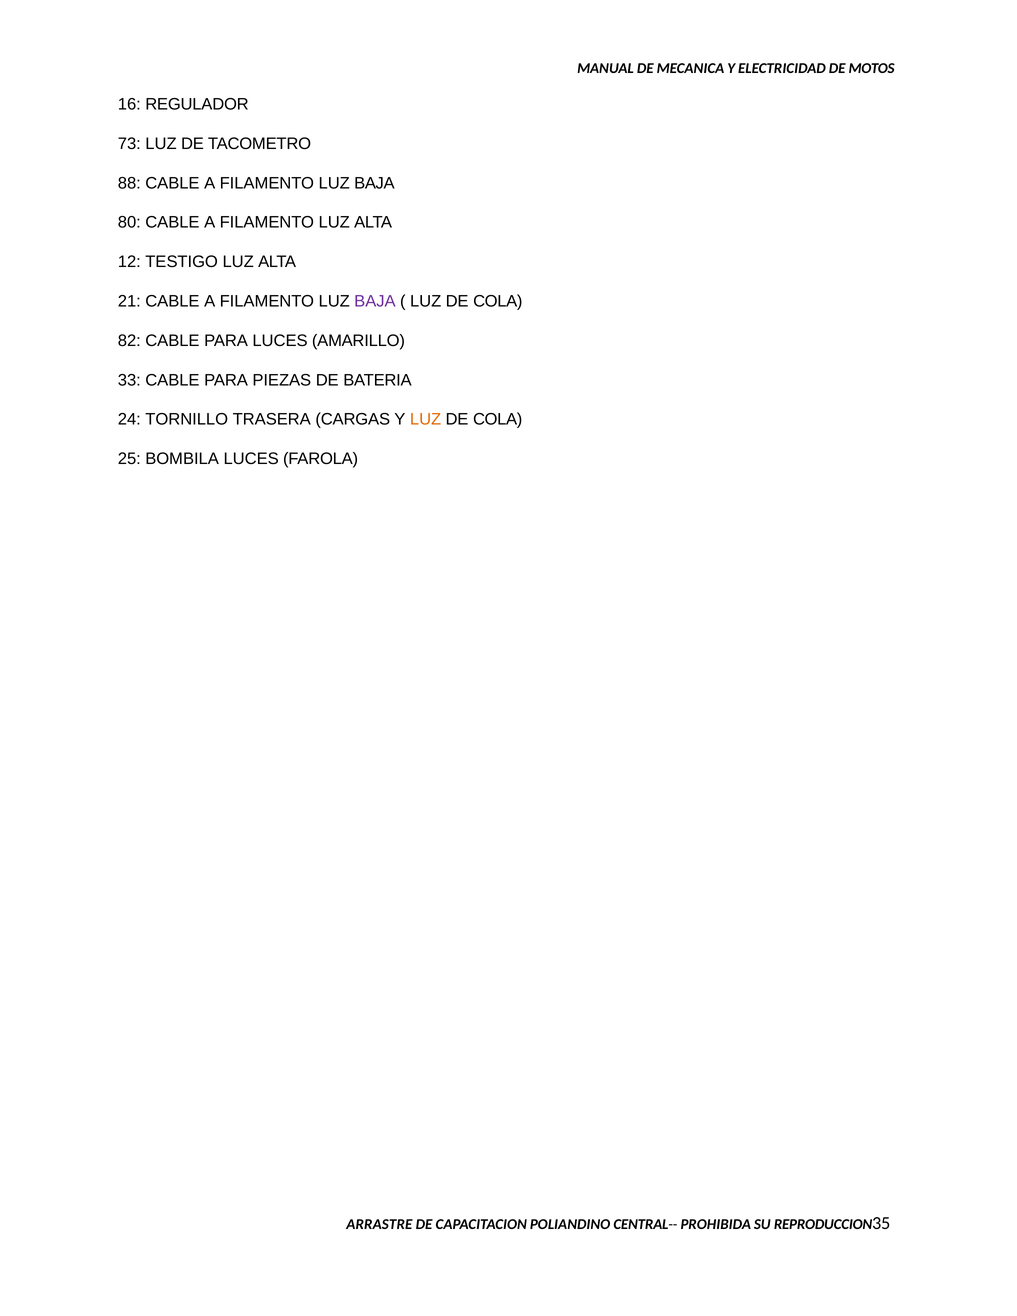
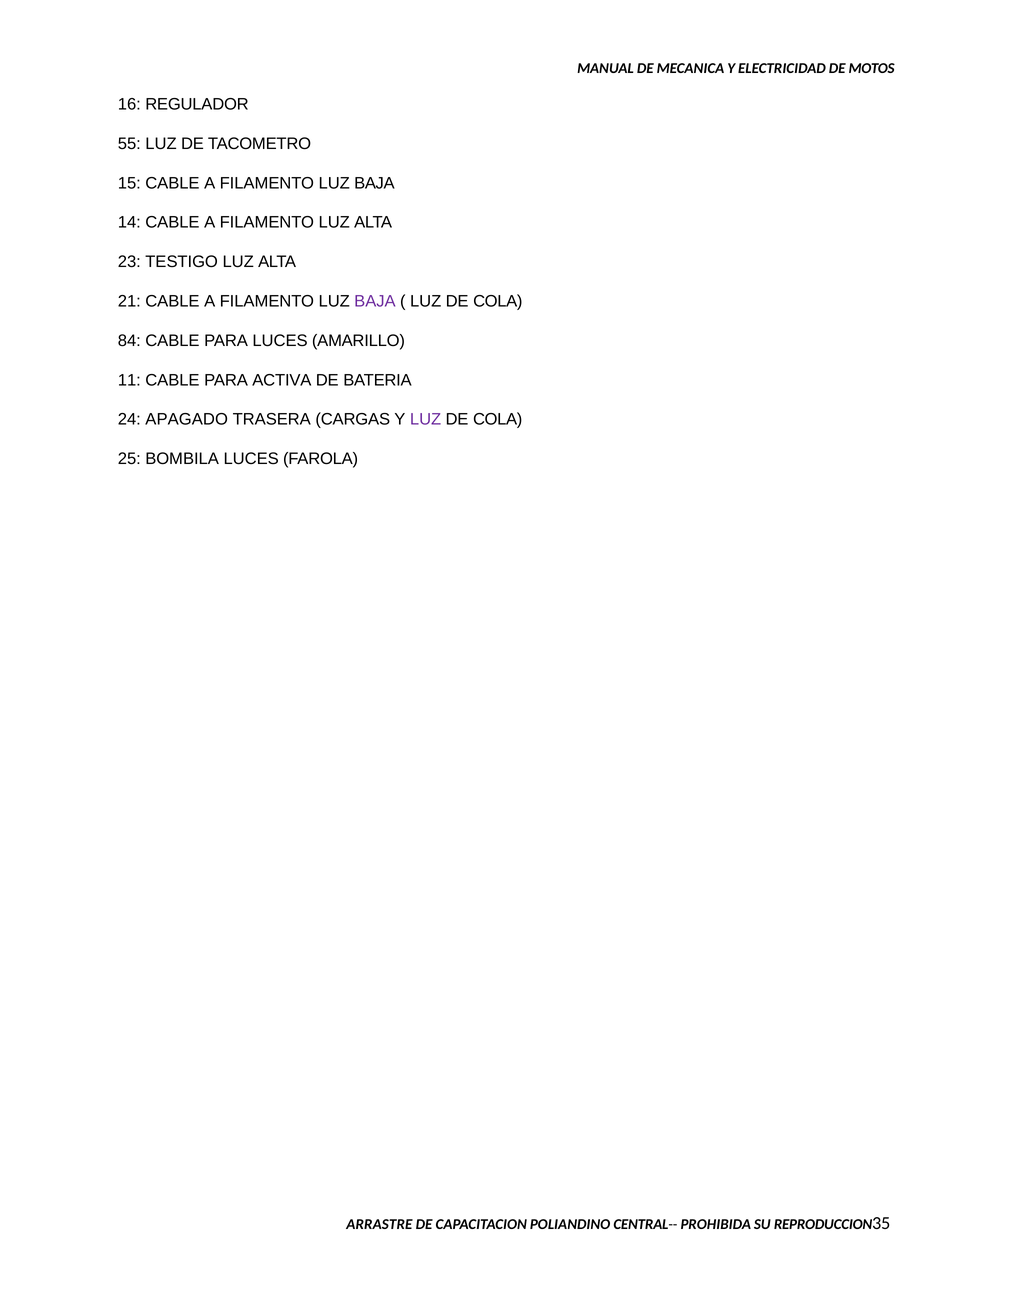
73: 73 -> 55 (129, 144)
88: 88 -> 15 (129, 183)
80: 80 -> 14 (129, 222)
12: 12 -> 23 (129, 262)
82: 82 -> 84 (129, 341)
33: 33 -> 11 (129, 380)
PIEZAS: PIEZAS -> ACTIVA (282, 380)
TORNILLO: TORNILLO -> APAGADO (187, 420)
LUZ colour: orange -> purple (426, 420)
